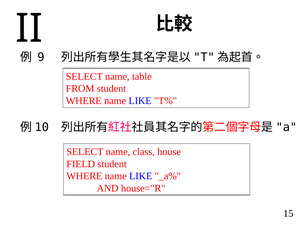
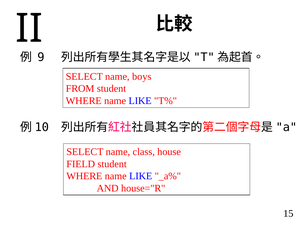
table: table -> boys (142, 77)
